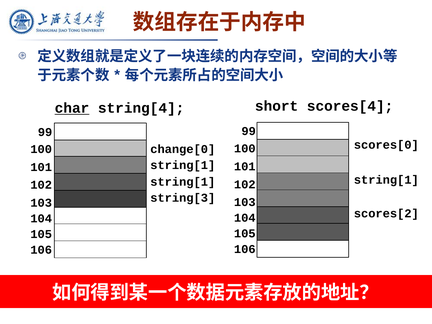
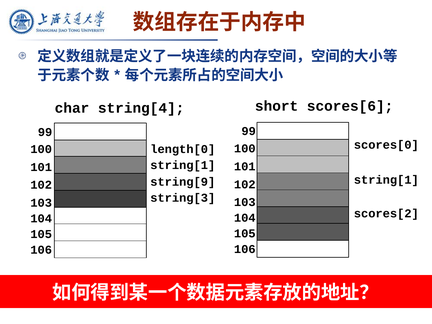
scores[4: scores[4 -> scores[6 (350, 106)
char underline: present -> none (72, 108)
change[0: change[0 -> length[0 (183, 149)
string[1: string[1 -> string[9 (183, 182)
